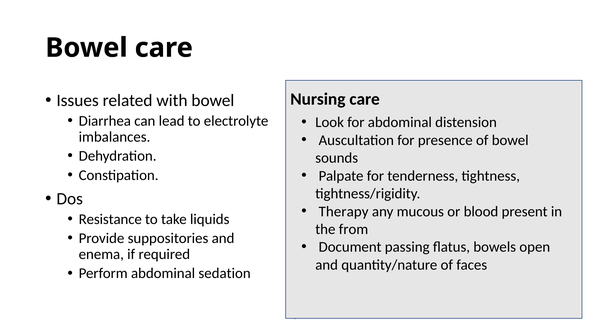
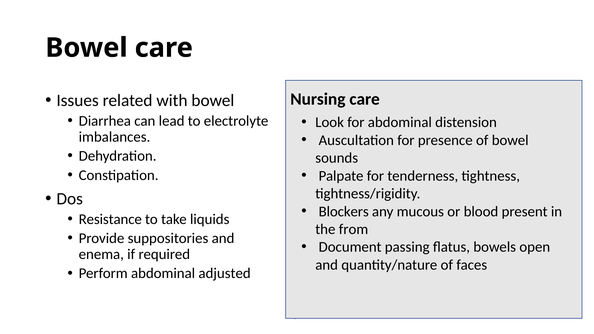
Therapy: Therapy -> Blockers (344, 212)
sedation: sedation -> adjusted (225, 273)
